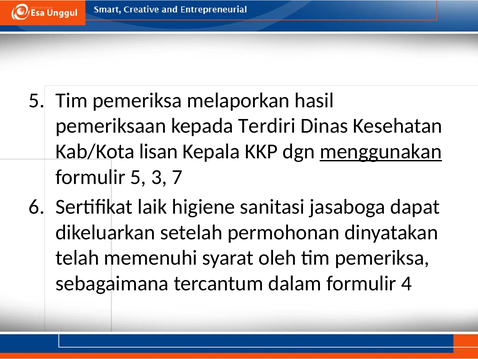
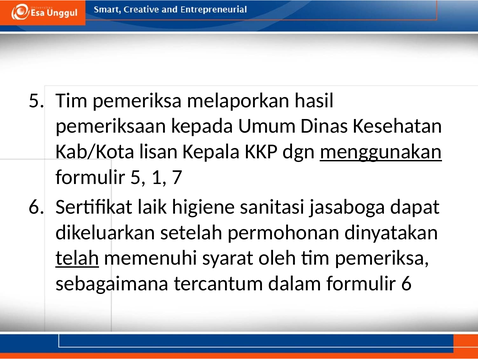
Terdiri: Terdiri -> Umum (267, 126)
3: 3 -> 1 (159, 177)
telah underline: none -> present (77, 257)
formulir 4: 4 -> 6 (407, 283)
